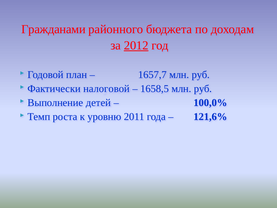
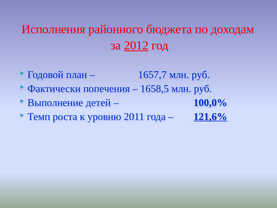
Гражданами: Гражданами -> Исполнения (53, 29)
налоговой: налоговой -> попечения (107, 89)
121,6% underline: none -> present (210, 117)
